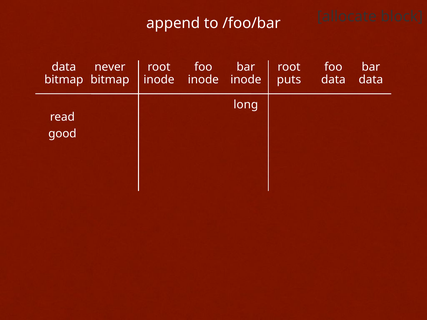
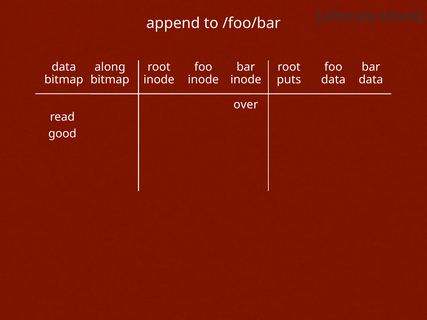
never: never -> along (110, 67)
long: long -> over (246, 105)
